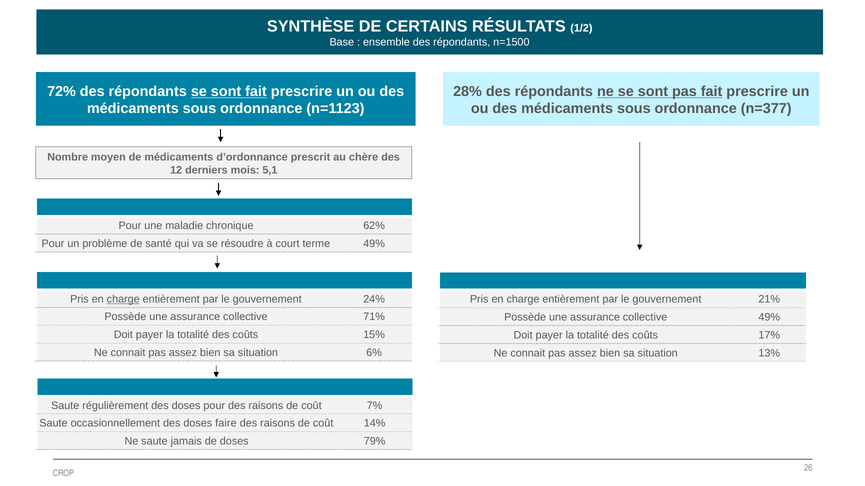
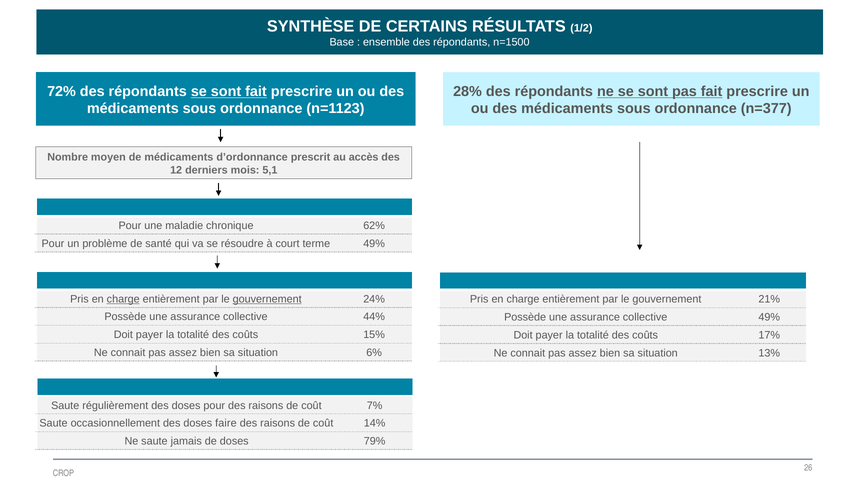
chère: chère -> accès (364, 157)
gouvernement underline: none -> present (267, 299)
71%: 71% -> 44% (374, 317)
